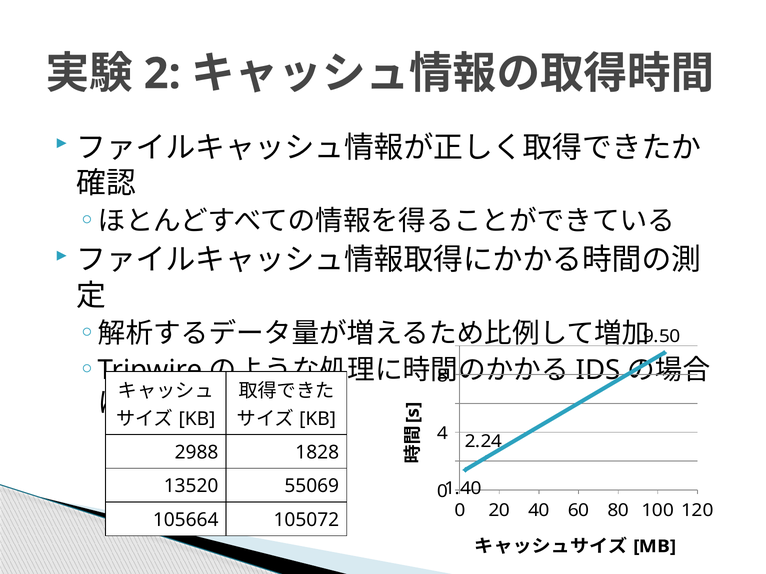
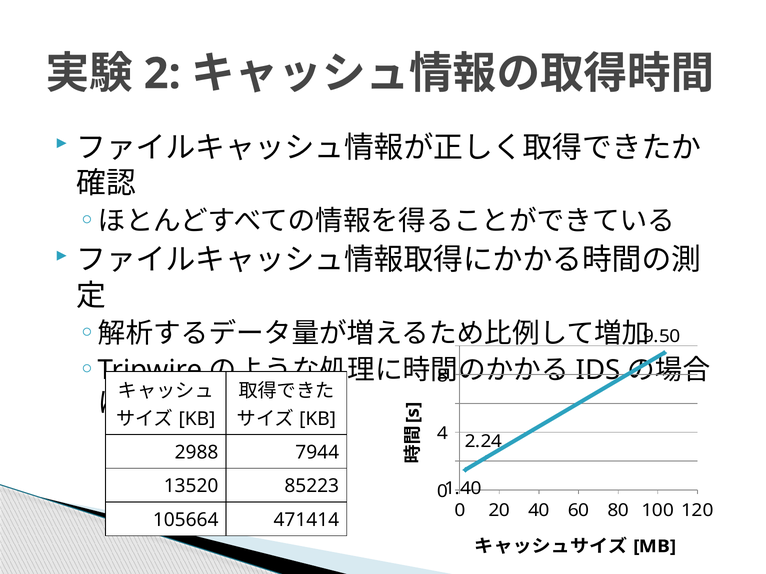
1828: 1828 -> 7944 (317, 453)
55069: 55069 -> 85223 (312, 487)
105072: 105072 -> 471414 (306, 520)
